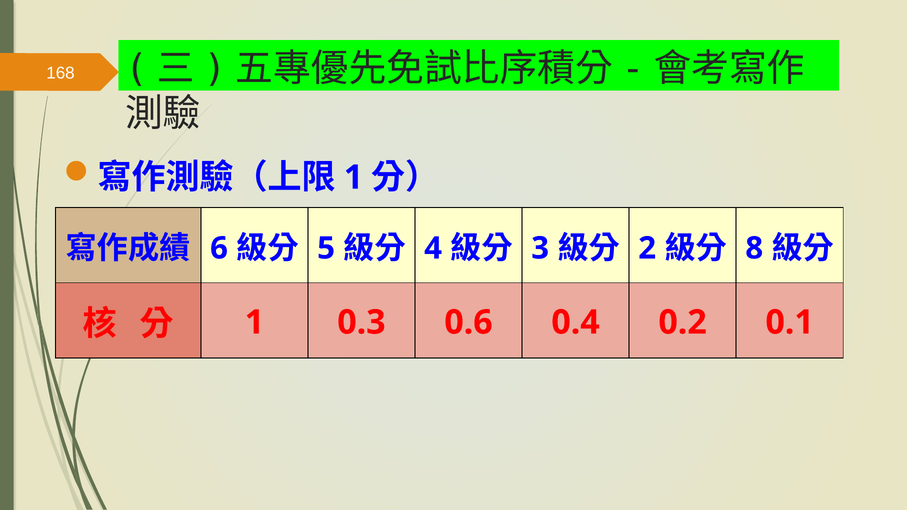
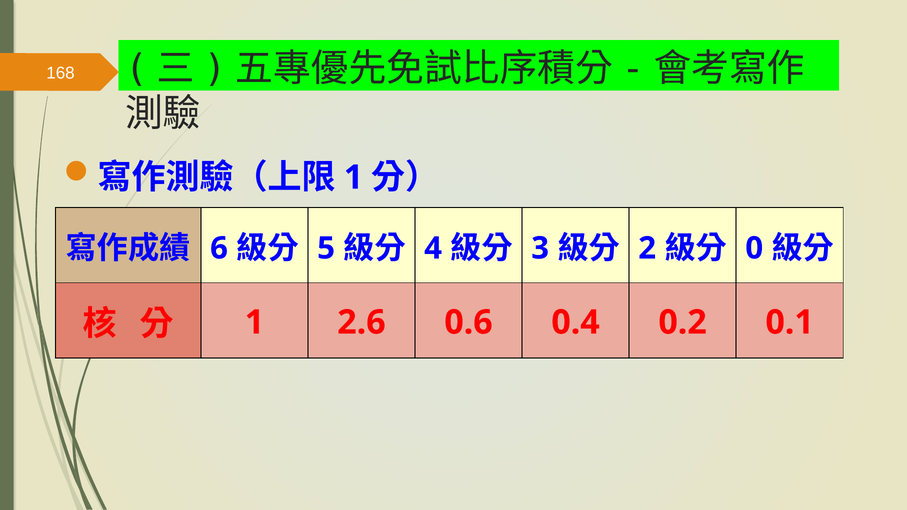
8: 8 -> 0 (754, 248)
0.3: 0.3 -> 2.6 (361, 322)
